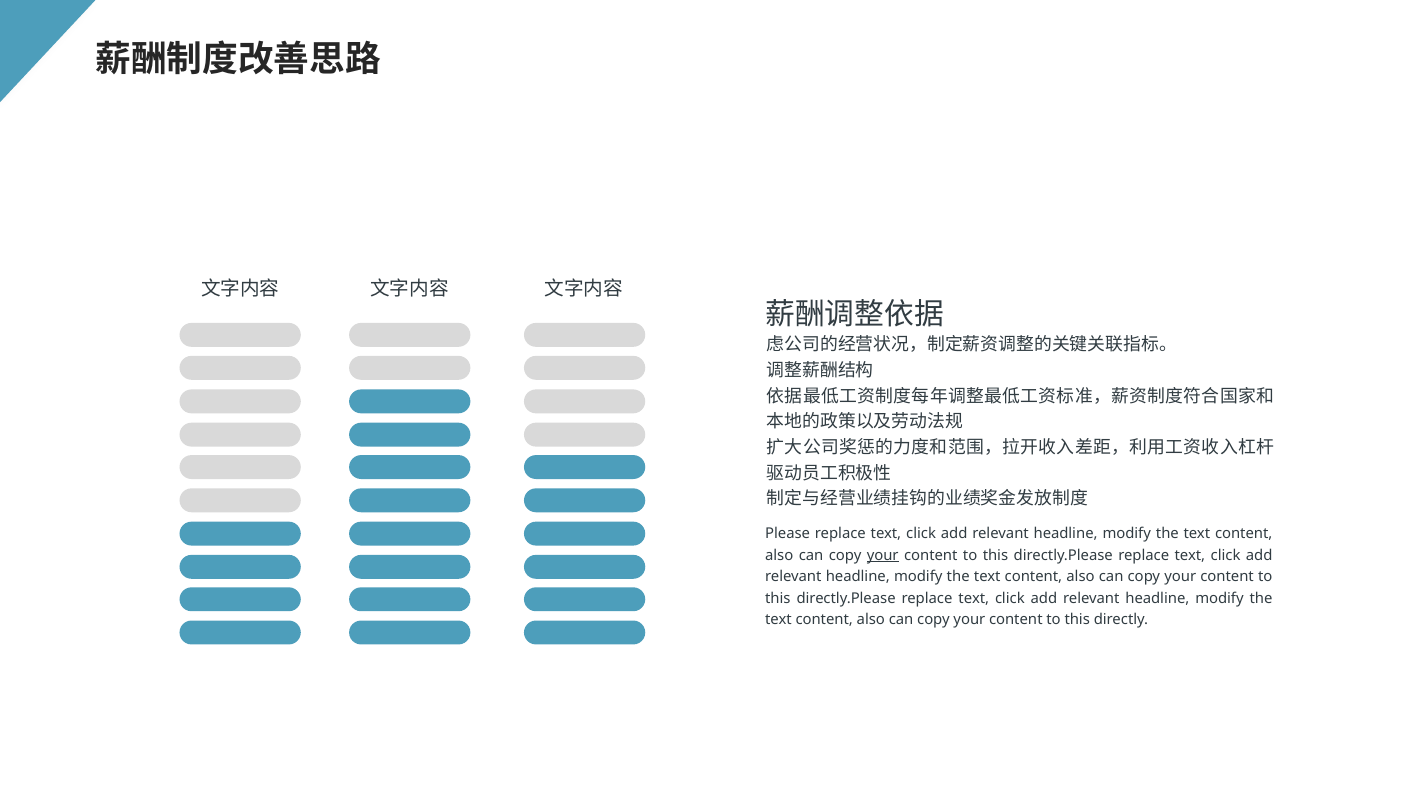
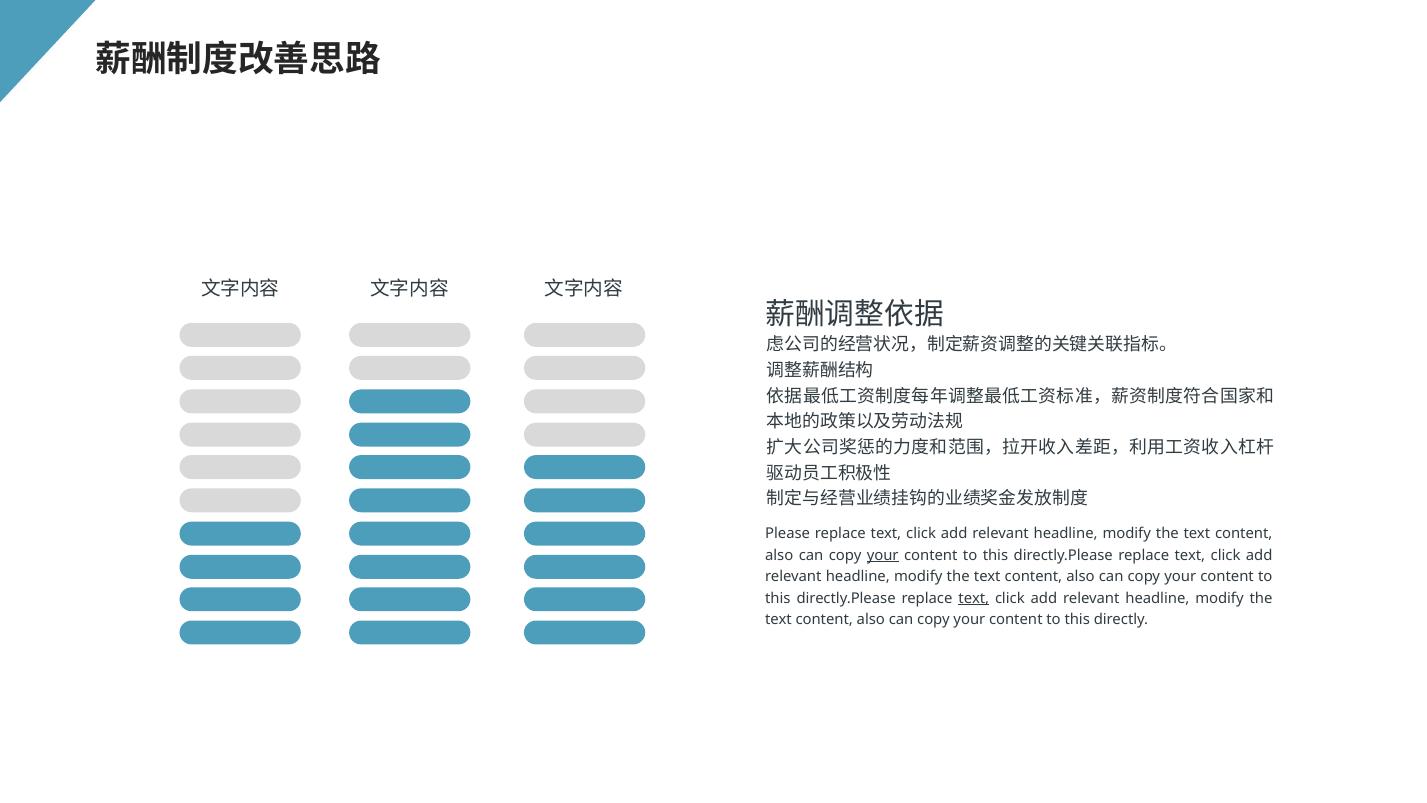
text underline: none -> present (974, 598)
